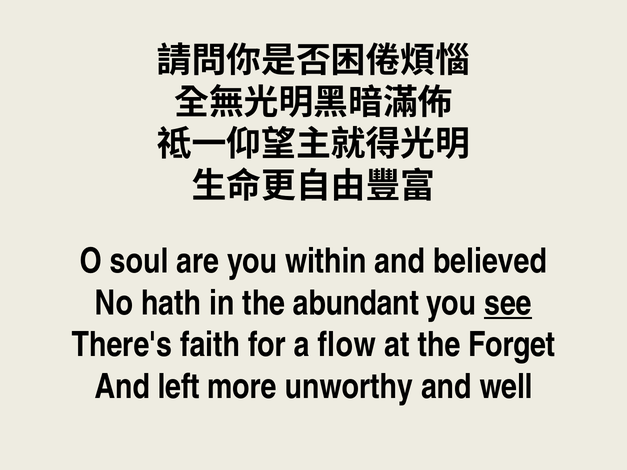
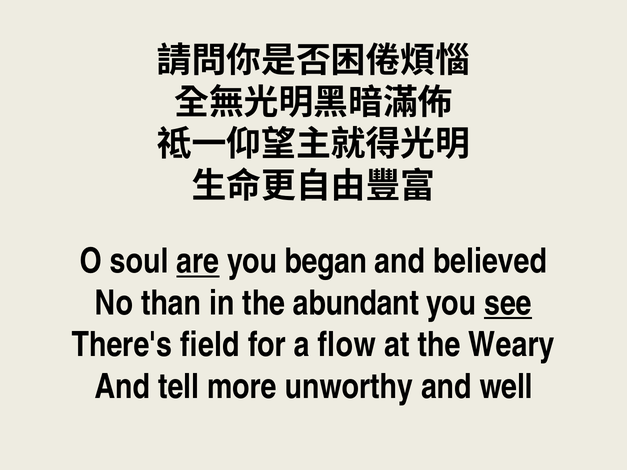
are underline: none -> present (198, 262)
within: within -> began (326, 262)
hath: hath -> than (171, 303)
faith: faith -> field (210, 345)
Forget: Forget -> Weary (512, 345)
left: left -> tell (179, 387)
